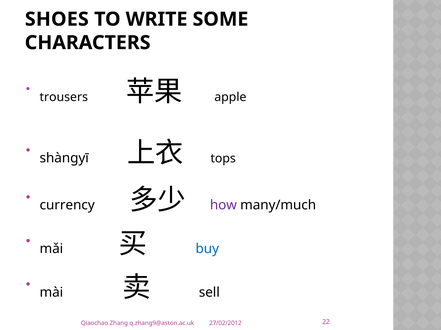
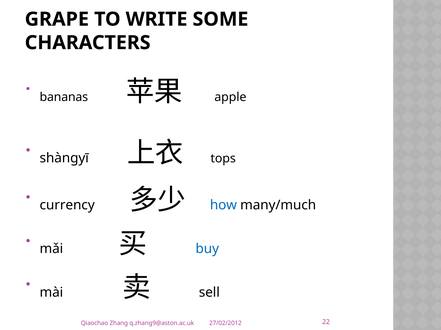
SHOES: SHOES -> GRAPE (57, 19)
trousers: trousers -> bananas (64, 97)
how colour: purple -> blue (223, 206)
